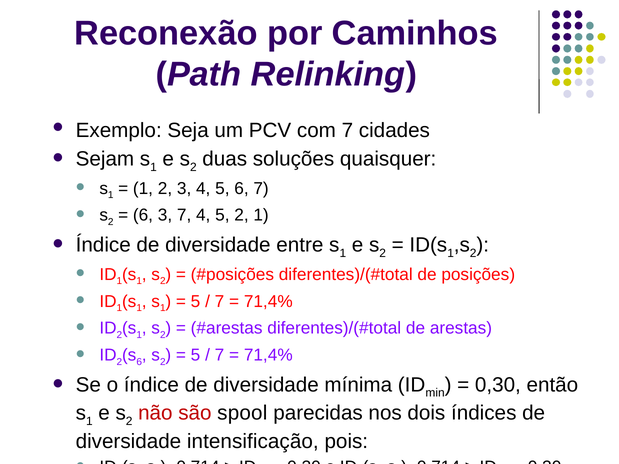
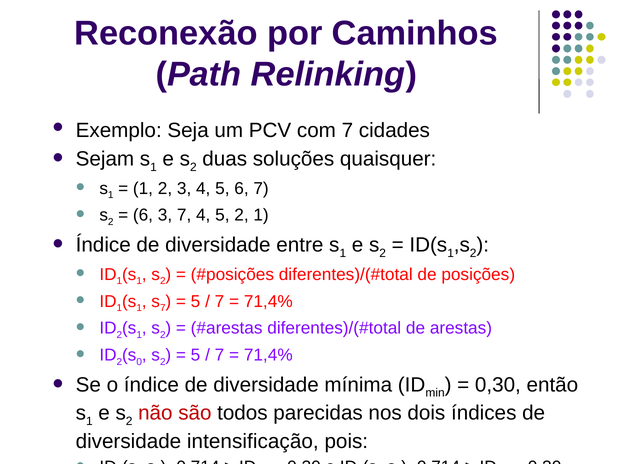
1: 1 -> 7 (163, 308)
6: 6 -> 0 (139, 362)
spool: spool -> todos (242, 413)
